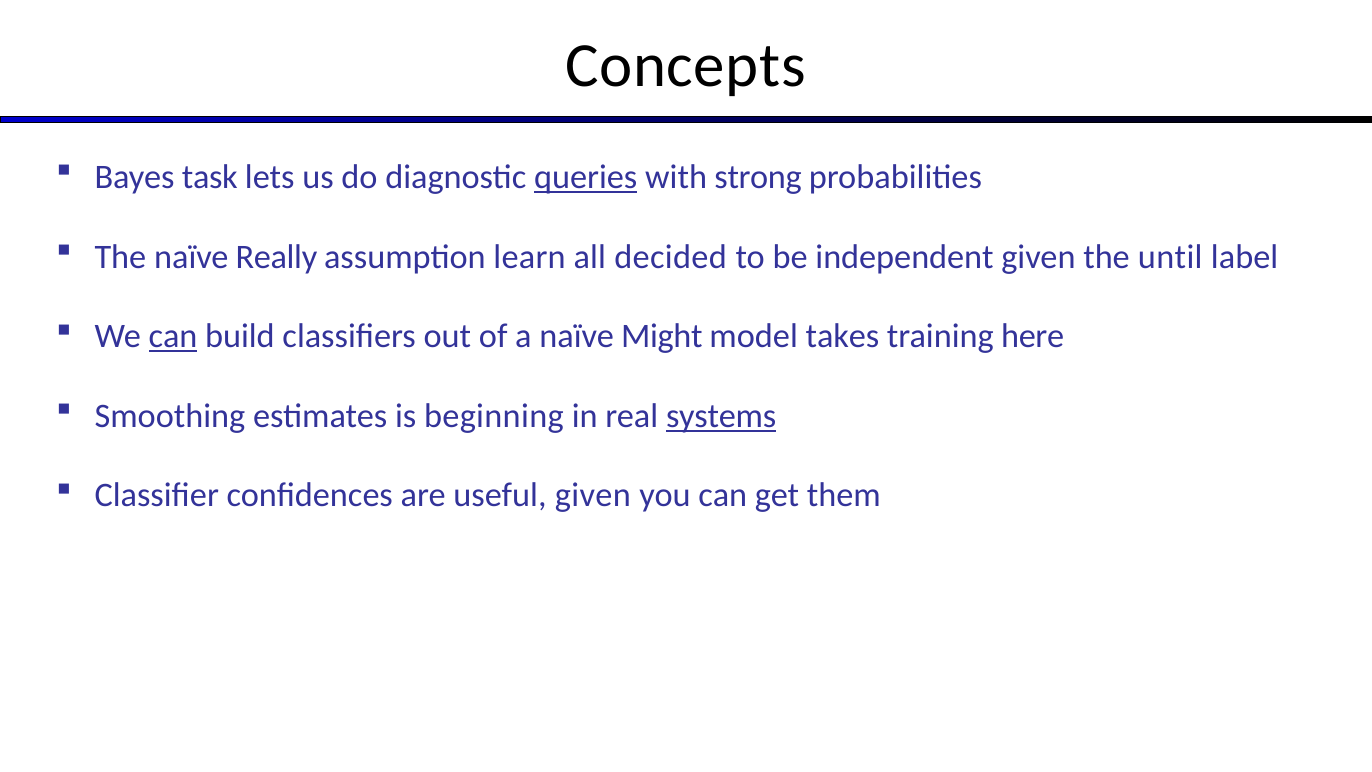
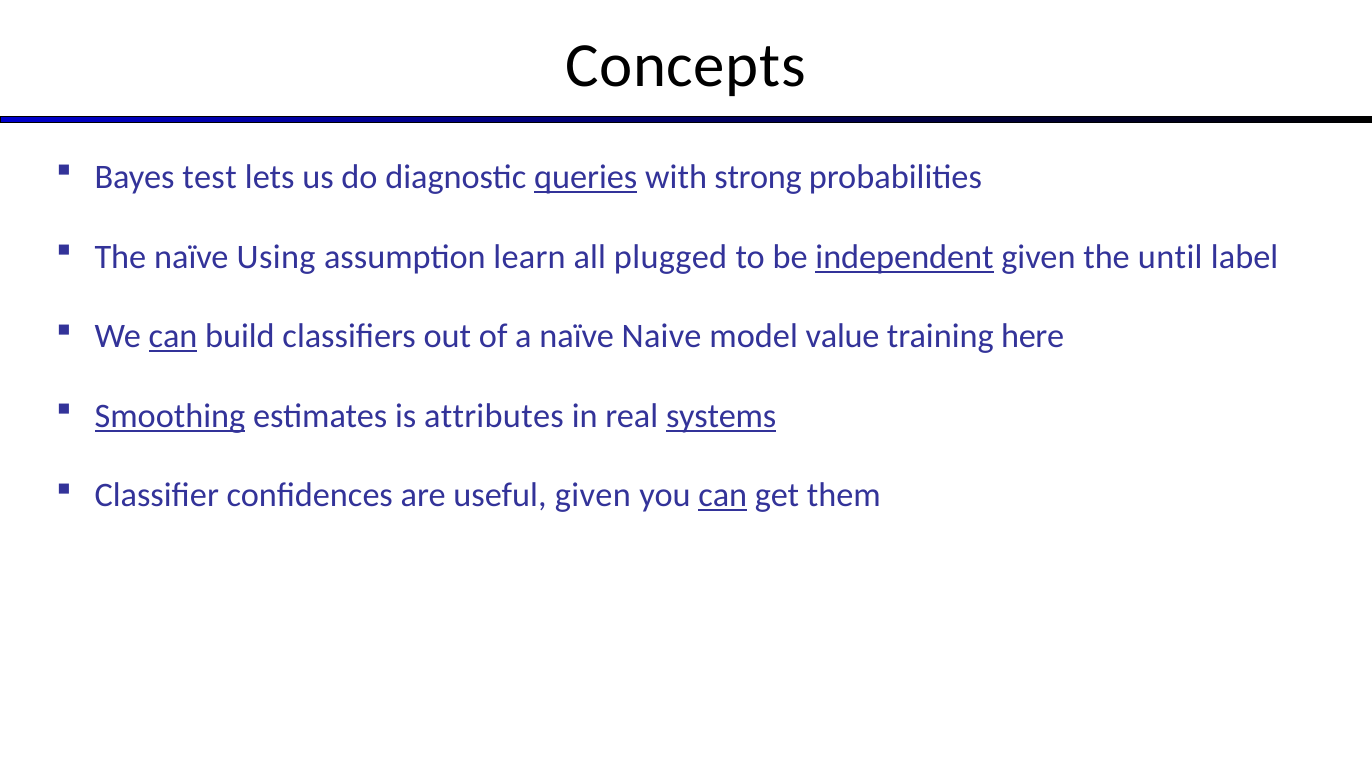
task: task -> test (210, 177)
Really: Really -> Using (276, 257)
decided: decided -> plugged (671, 257)
independent underline: none -> present (905, 257)
Might: Might -> Naive (662, 336)
takes: takes -> value (843, 336)
Smoothing underline: none -> present (170, 416)
beginning: beginning -> attributes (494, 416)
can underline: none -> present (723, 495)
